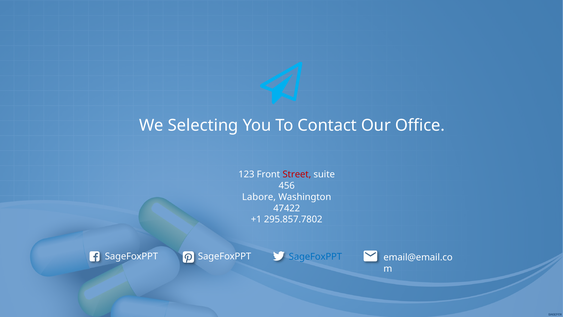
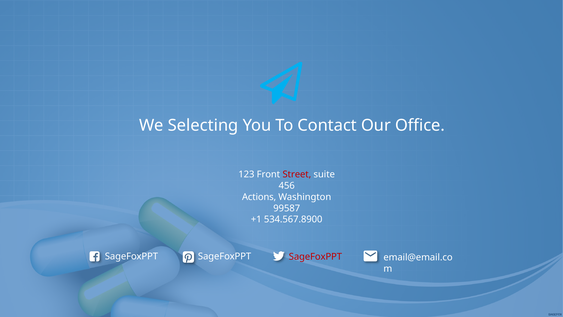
Labore: Labore -> Actions (259, 197)
47422: 47422 -> 99587 (287, 208)
295.857.7802: 295.857.7802 -> 534.567.8900 (293, 219)
SageFoxPPT colour: blue -> red (315, 257)
